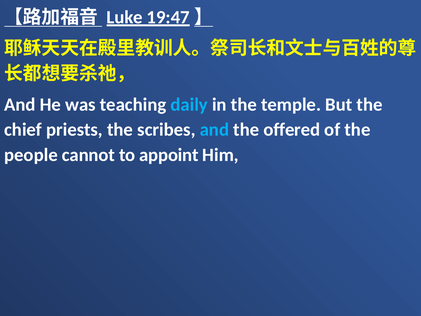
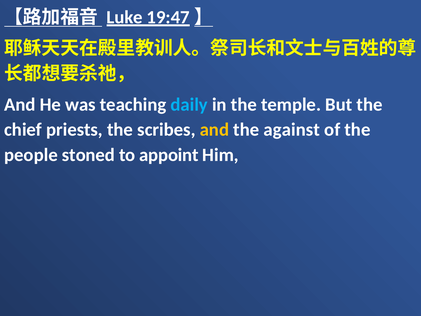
and colour: light blue -> yellow (214, 130)
offered: offered -> against (292, 130)
cannot: cannot -> stoned (88, 155)
